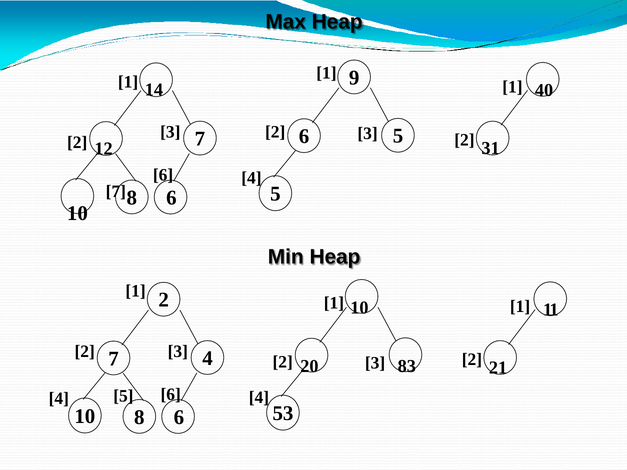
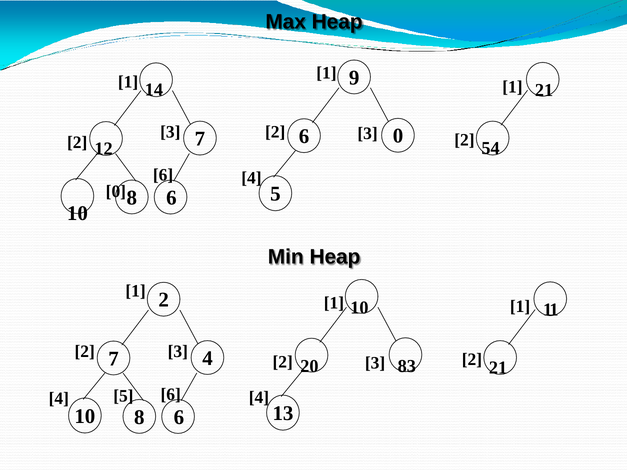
1 40: 40 -> 21 (544, 90)
6 5: 5 -> 0 (398, 136)
31: 31 -> 54 (491, 148)
7: 7 -> 0 (116, 192)
53: 53 -> 13 (283, 414)
